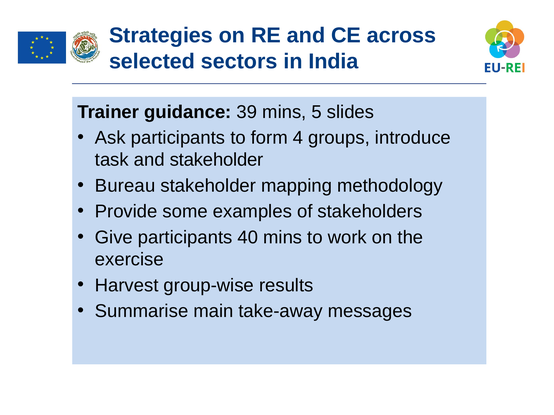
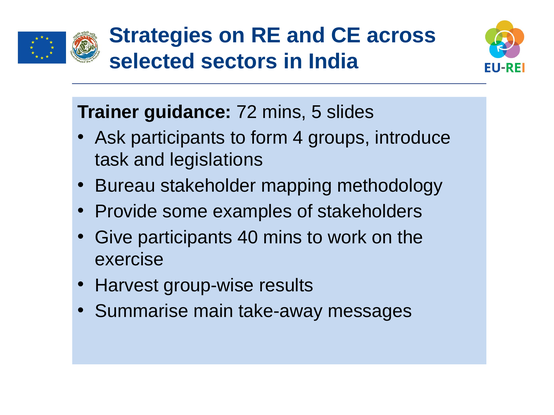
39: 39 -> 72 (247, 112)
and stakeholder: stakeholder -> legislations (216, 160)
